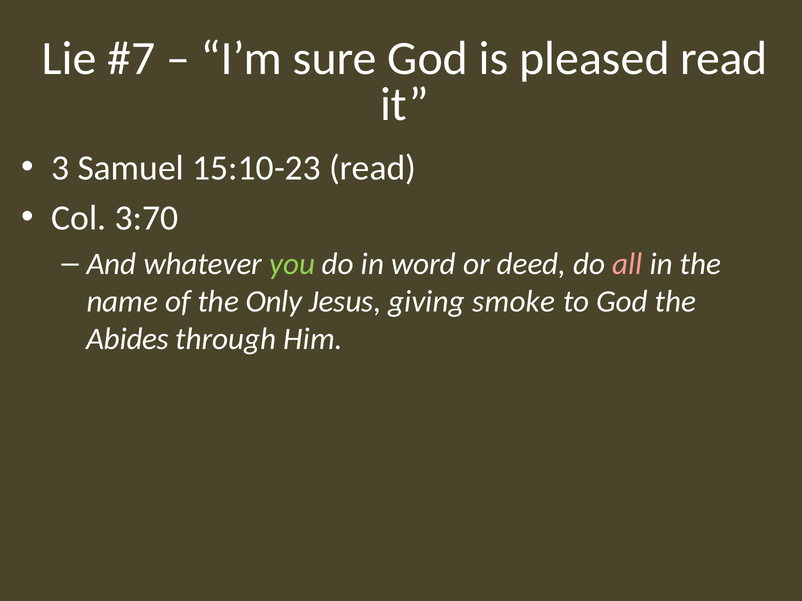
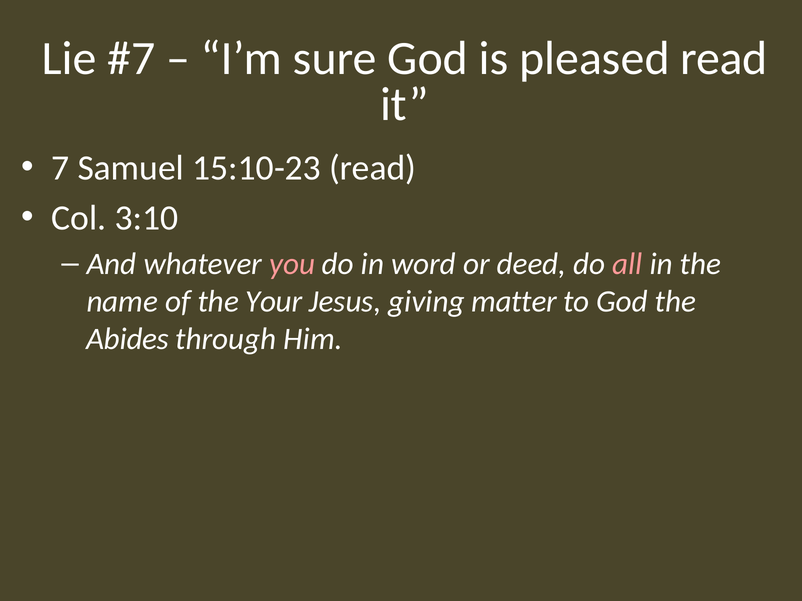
3: 3 -> 7 (60, 168)
3:70: 3:70 -> 3:10 (146, 218)
you colour: light green -> pink (292, 264)
Only: Only -> Your (274, 302)
smoke: smoke -> matter (514, 302)
